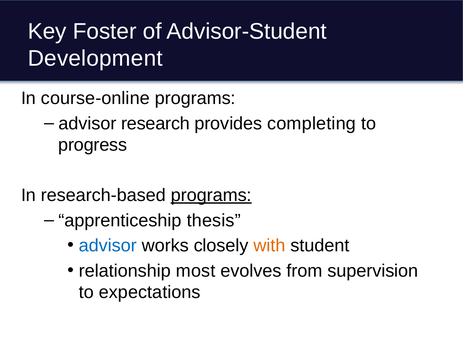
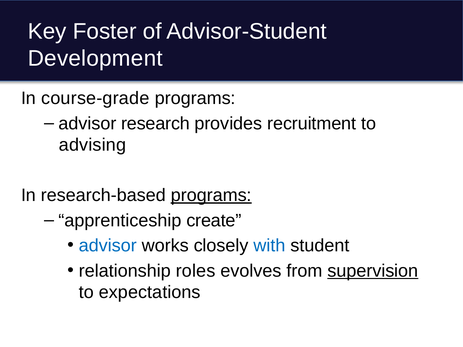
course-online: course-online -> course-grade (95, 98)
completing: completing -> recruitment (312, 124)
progress: progress -> advising (93, 145)
thesis: thesis -> create (214, 221)
with colour: orange -> blue (270, 246)
most: most -> roles (196, 271)
supervision underline: none -> present (373, 271)
